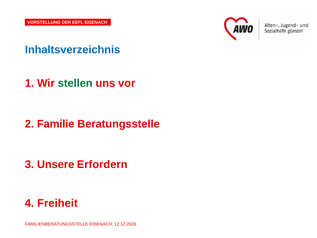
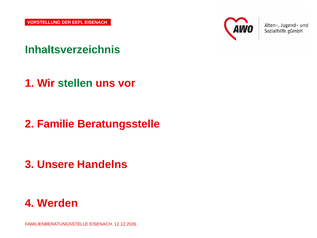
Inhaltsverzeichnis colour: blue -> green (73, 50)
Erfordern: Erfordern -> Handelns (102, 164)
Freiheit: Freiheit -> Werden (57, 203)
